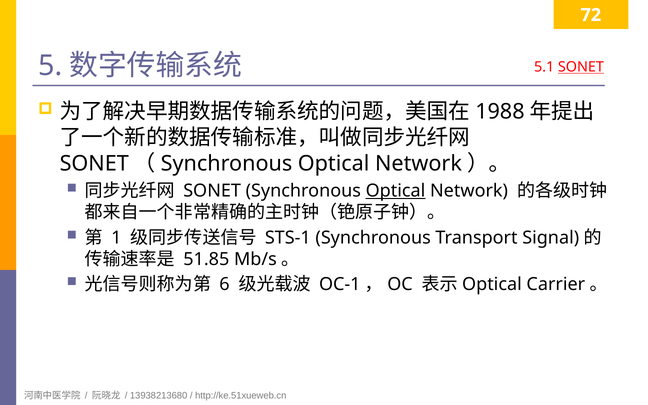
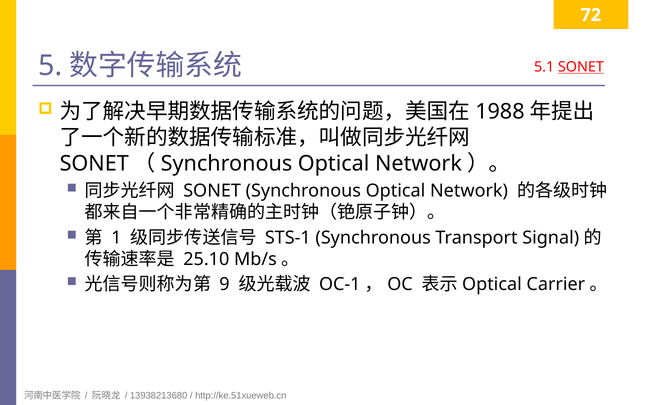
Optical underline: present -> none (396, 191)
51.85: 51.85 -> 25.10 (206, 259)
6: 6 -> 9 (225, 284)
